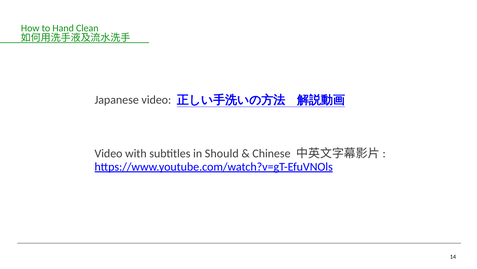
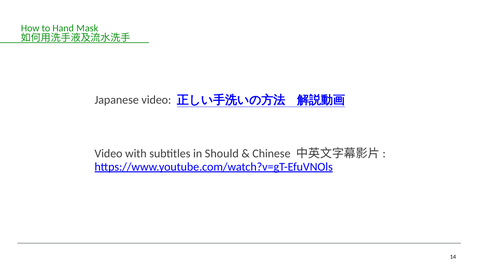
Clean: Clean -> Mask (87, 28)
